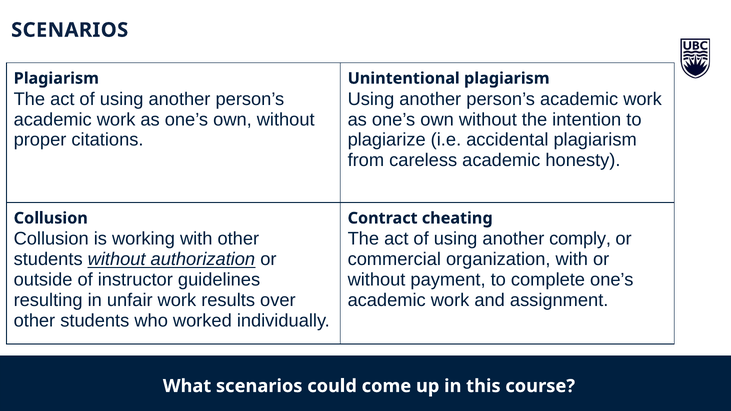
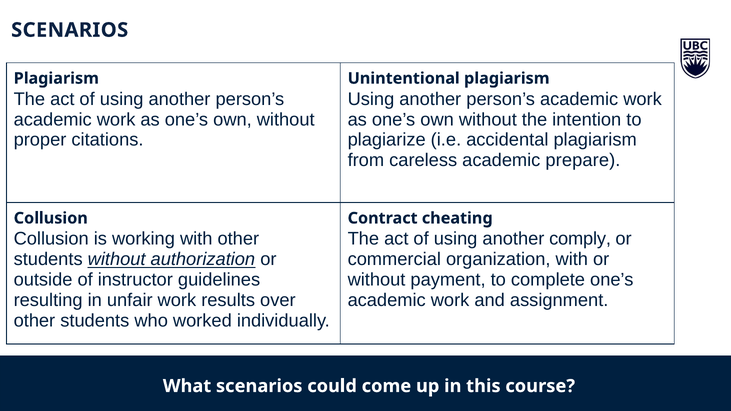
honesty: honesty -> prepare (583, 160)
